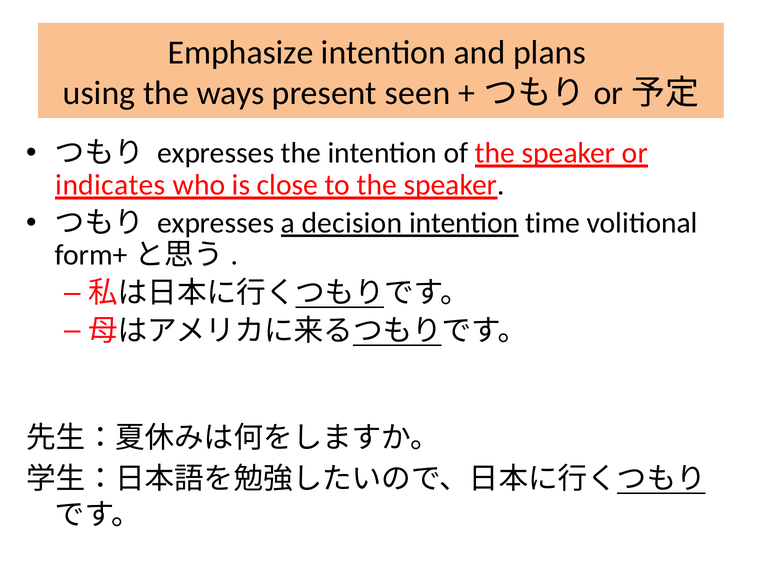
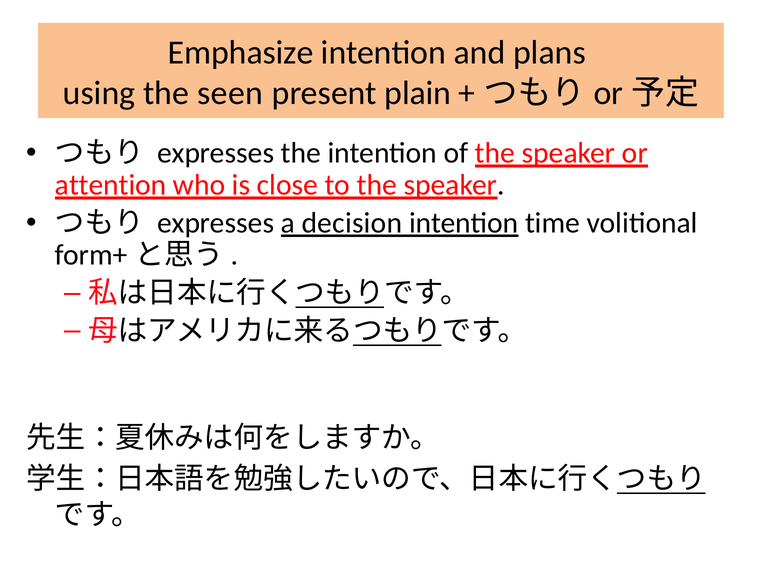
ways: ways -> seen (230, 93)
seen: seen -> plain (418, 93)
indicates: indicates -> attention (111, 185)
